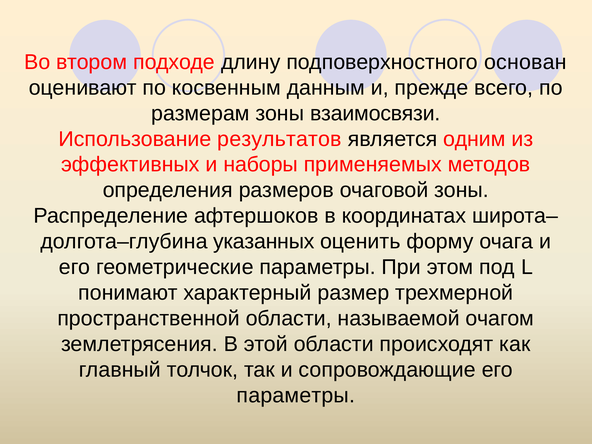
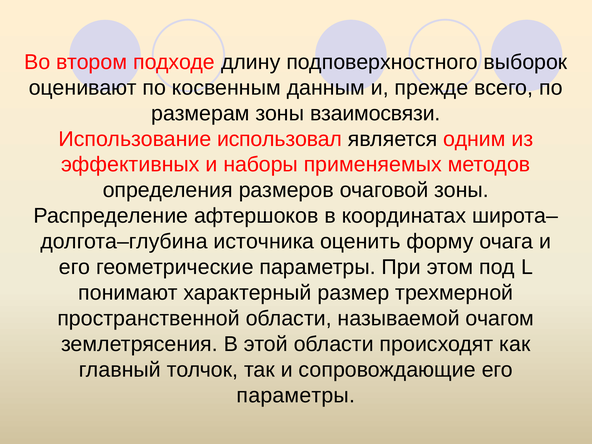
основан: основан -> выборок (525, 62)
результатов: результатов -> использовал (280, 139)
указанных: указанных -> источника (264, 242)
